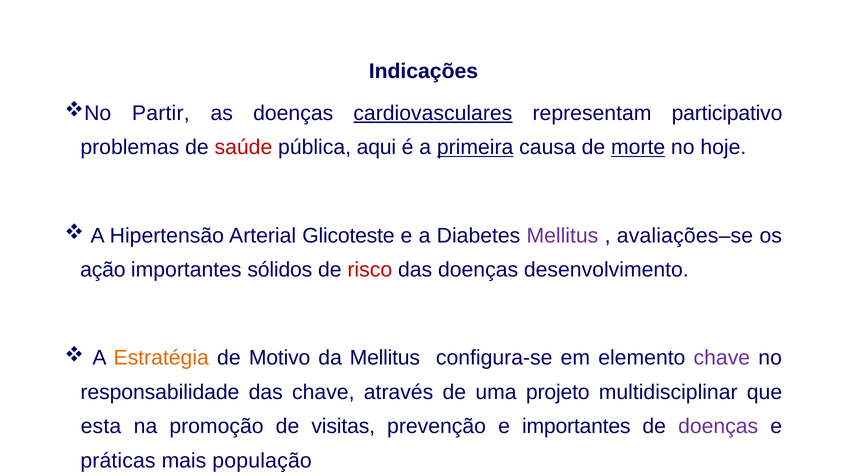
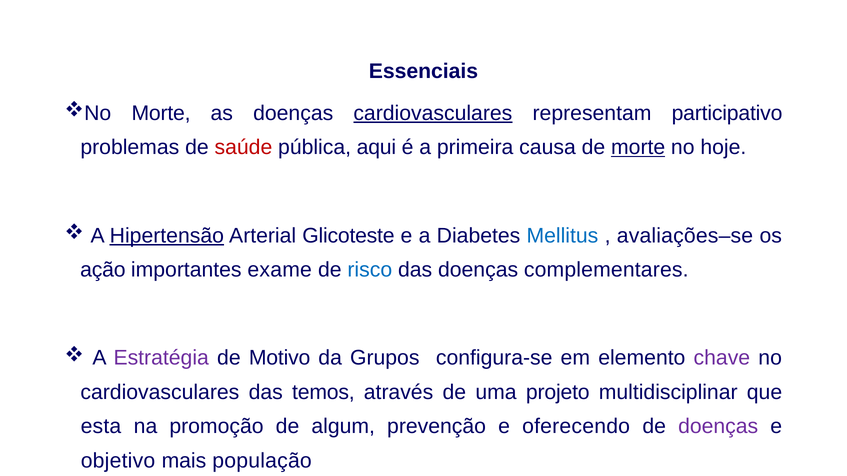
Indicações: Indicações -> Essenciais (423, 71)
Partir: Partir -> Morte (161, 113)
primeira underline: present -> none (475, 148)
Hipertensão underline: none -> present (167, 236)
Mellitus colour: purple -> blue (562, 236)
sólidos: sólidos -> exame (280, 270)
risco colour: red -> blue (370, 270)
desenvolvimento: desenvolvimento -> complementares (606, 270)
Estratégia colour: orange -> purple (161, 358)
da Mellitus: Mellitus -> Grupos (385, 358)
responsabilidade: responsabilidade -> cardiovasculares (160, 393)
das chave: chave -> temos (323, 393)
visitas: visitas -> algum (343, 427)
e importantes: importantes -> oferecendo (576, 427)
práticas: práticas -> objetivo (118, 461)
